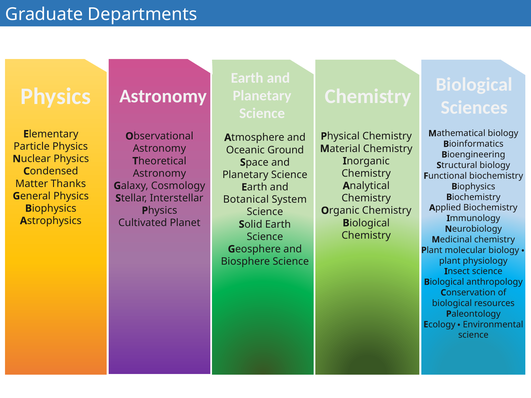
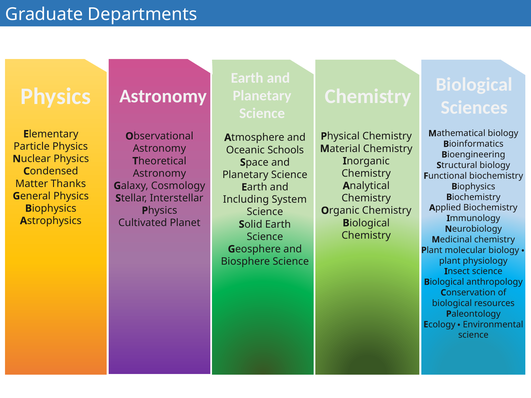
Ground: Ground -> Schools (286, 150)
Botanical: Botanical -> Including (246, 200)
